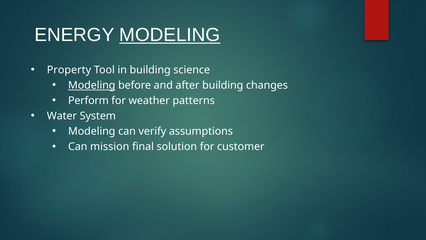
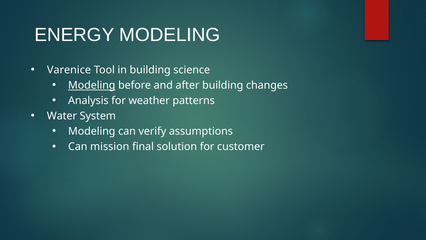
MODELING underline: present -> none (170, 35)
Property: Property -> Varenice (69, 70)
Perform: Perform -> Analysis (88, 101)
